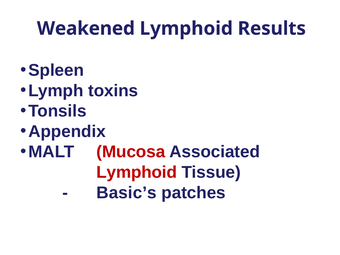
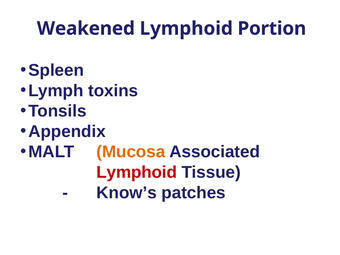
Results: Results -> Portion (272, 28)
Mucosa colour: red -> orange (131, 152)
Basic’s: Basic’s -> Know’s (127, 193)
